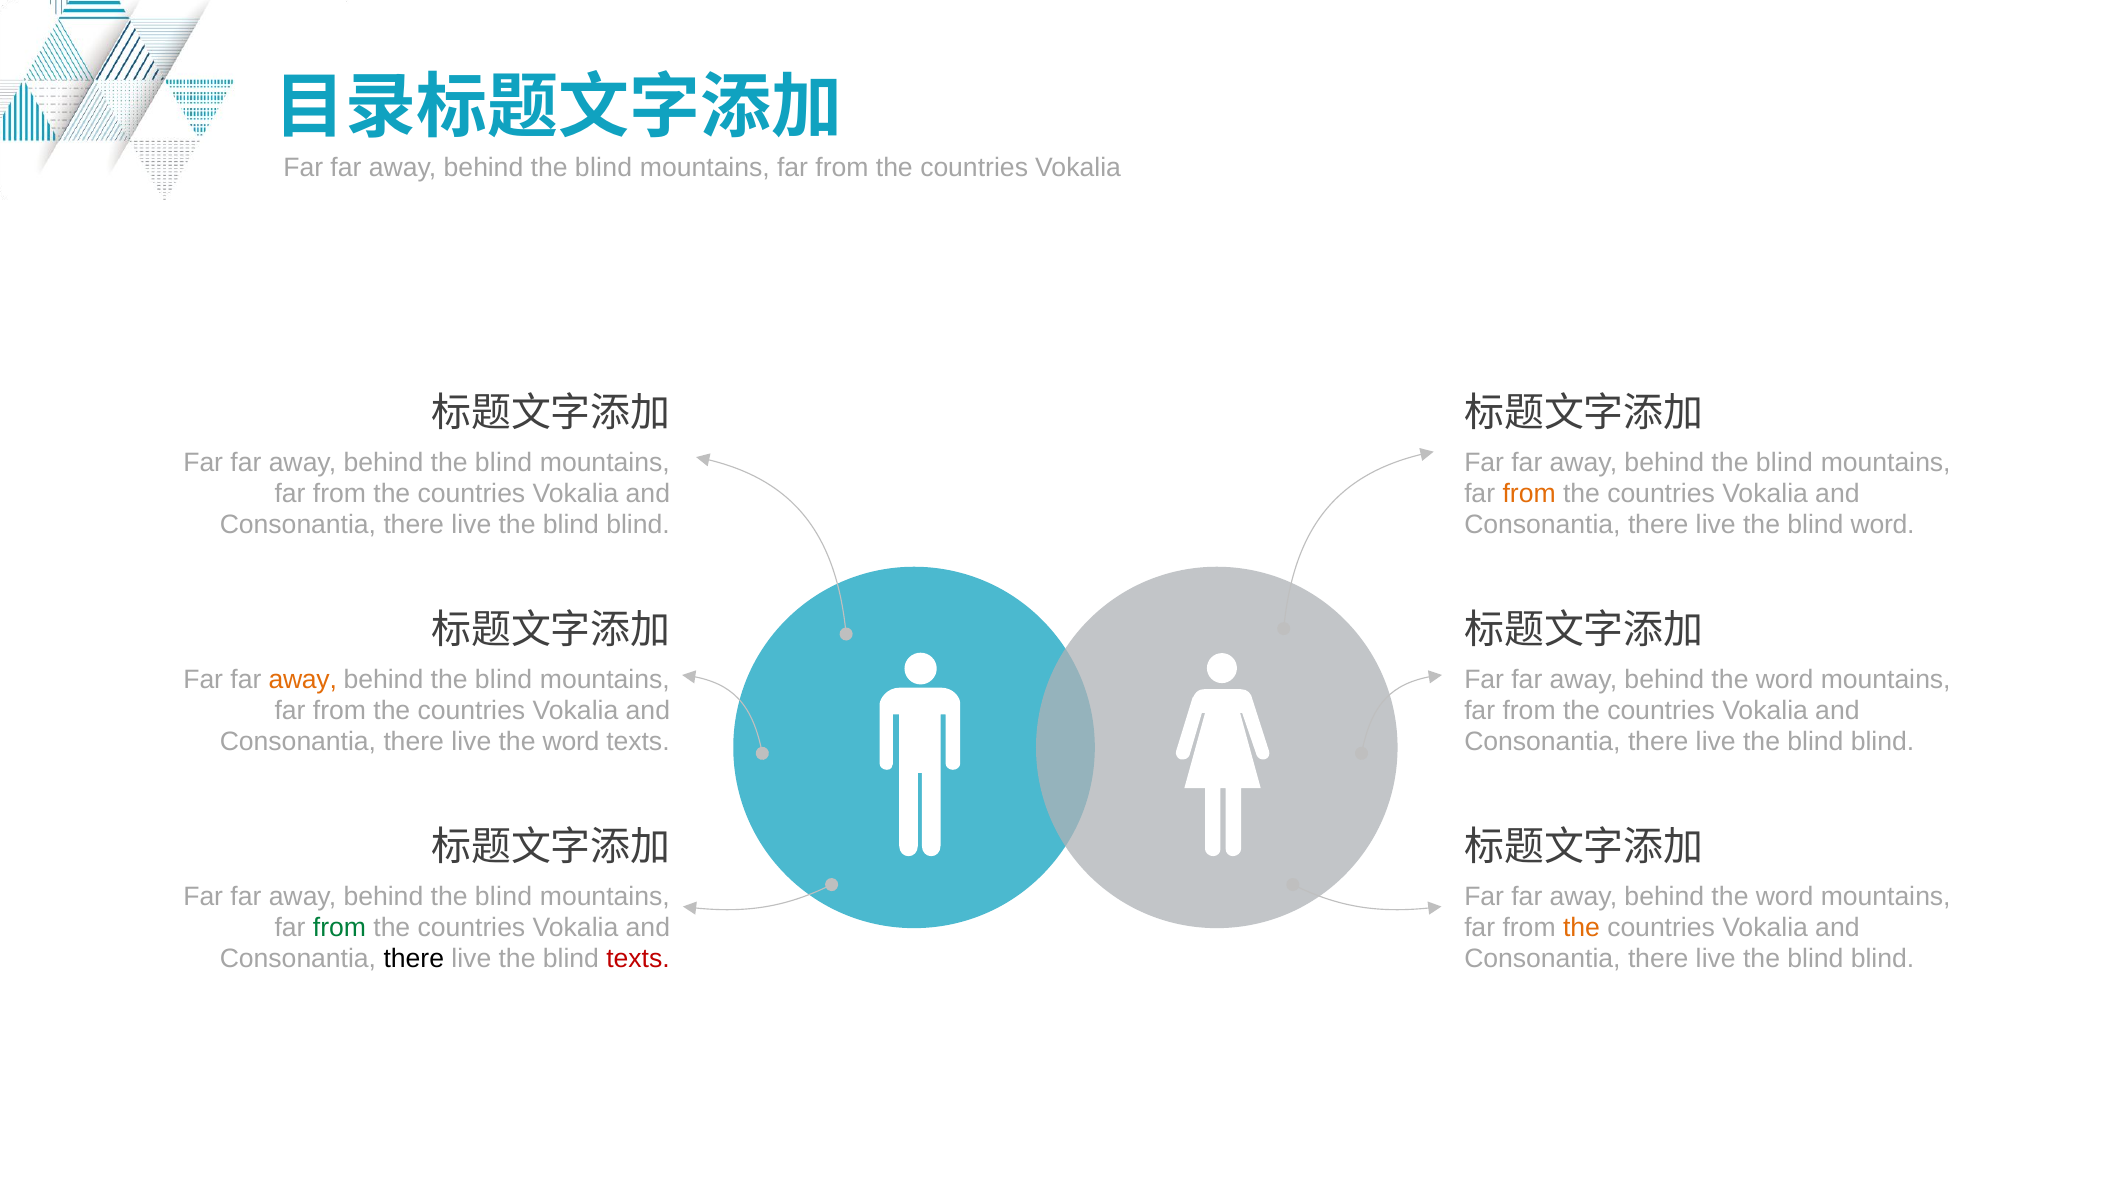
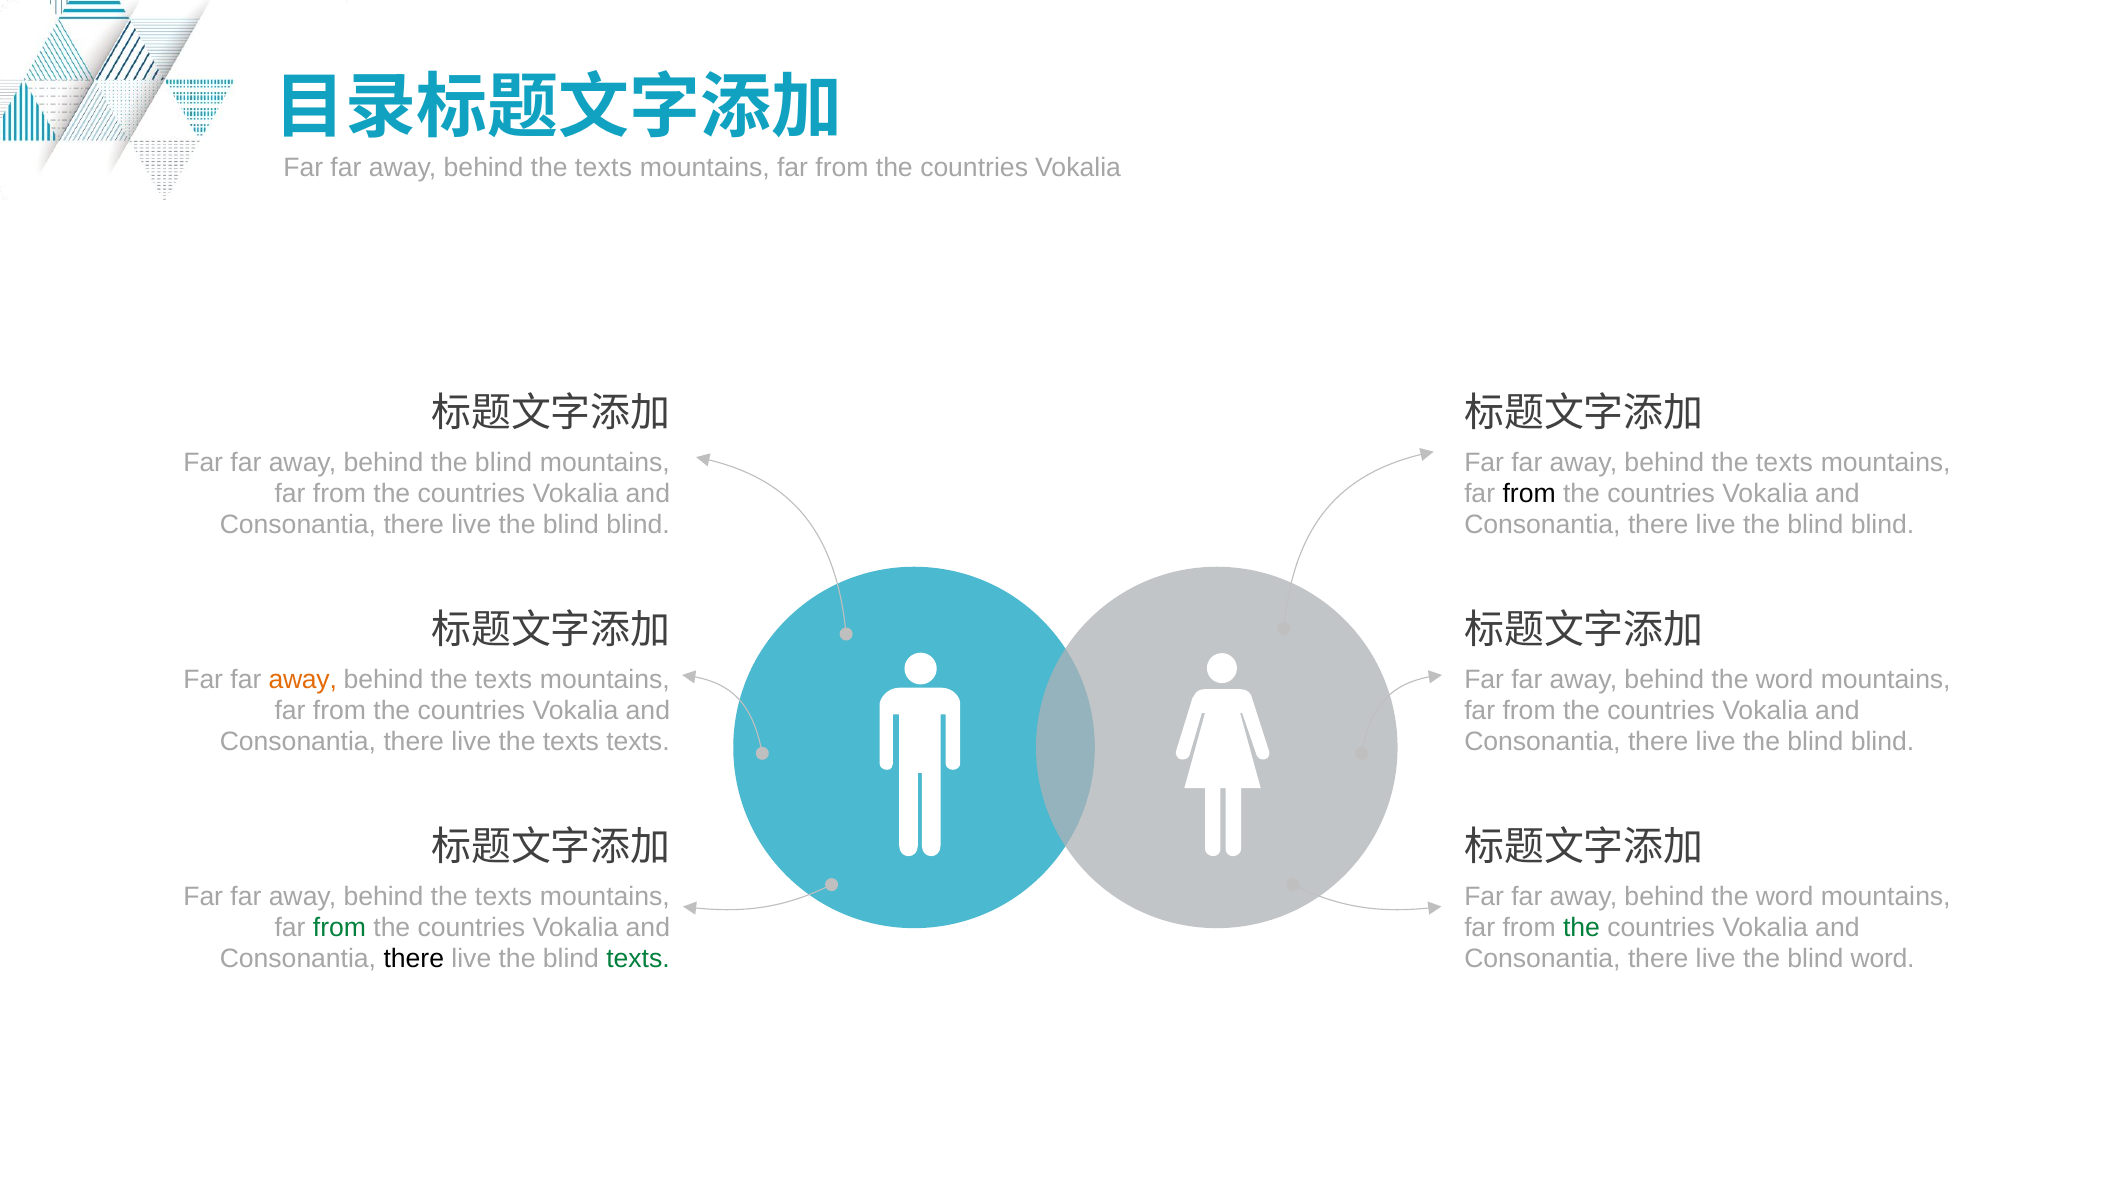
blind: blind -> texts (604, 168)
blind: blind -> texts (1784, 463)
from colour: orange -> black (1529, 494)
word: word -> blind (1882, 525)
blind: blind -> texts (504, 680)
live the word: word -> texts (571, 742)
blind: blind -> texts (504, 897)
the colour: orange -> green (1581, 928)
texts colour: red -> green (638, 959)
blind: blind -> word (1883, 959)
